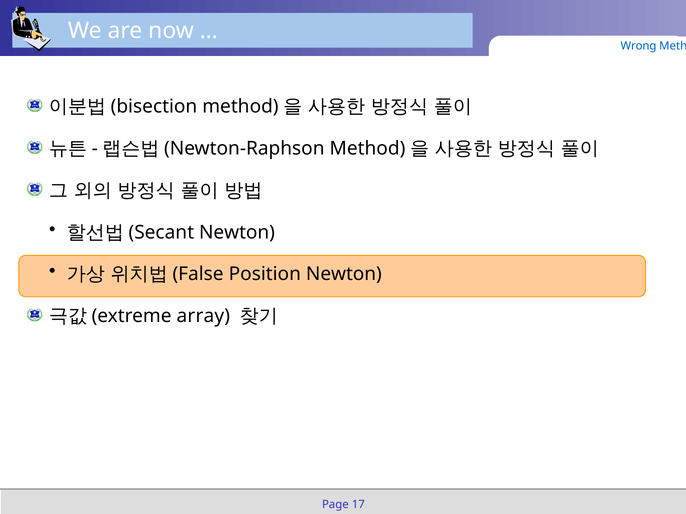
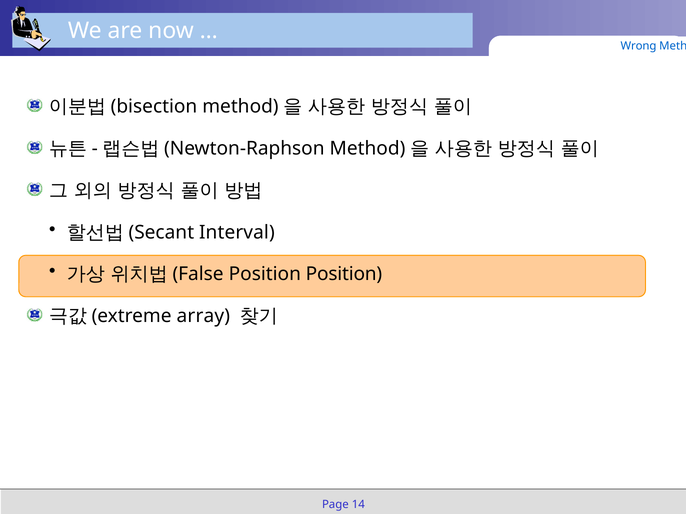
Newton: Newton -> Interval (237, 233)
Position Newton: Newton -> Position (344, 274)
17: 17 -> 14 (358, 505)
